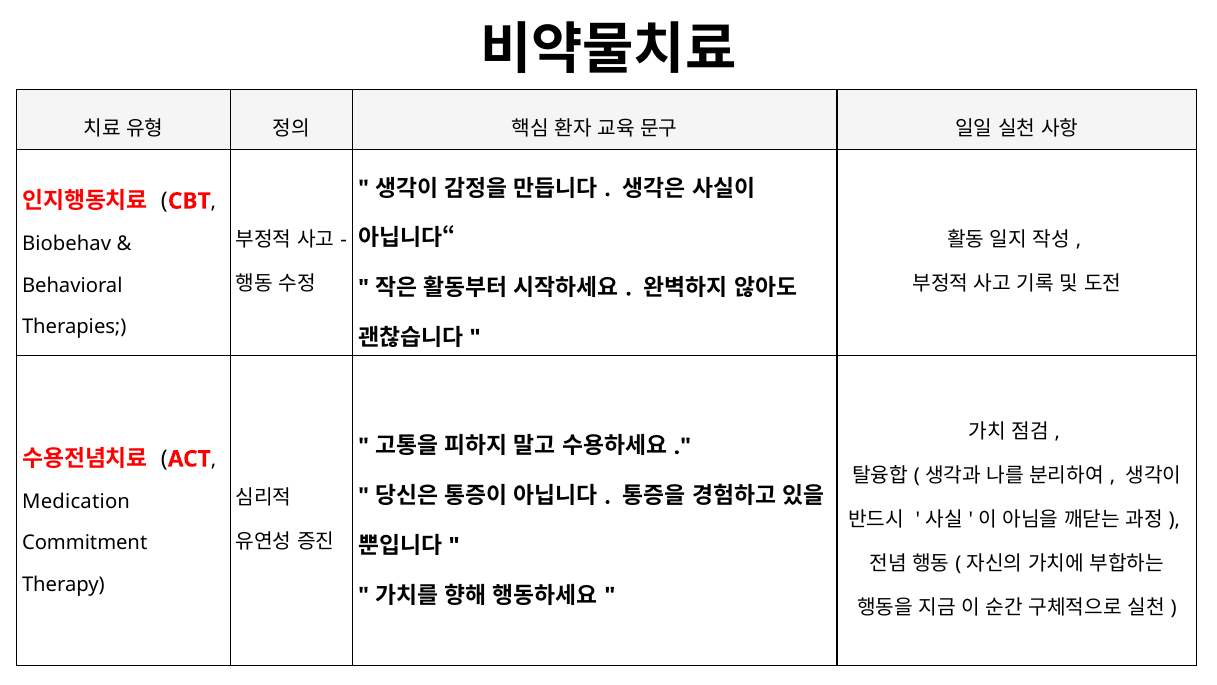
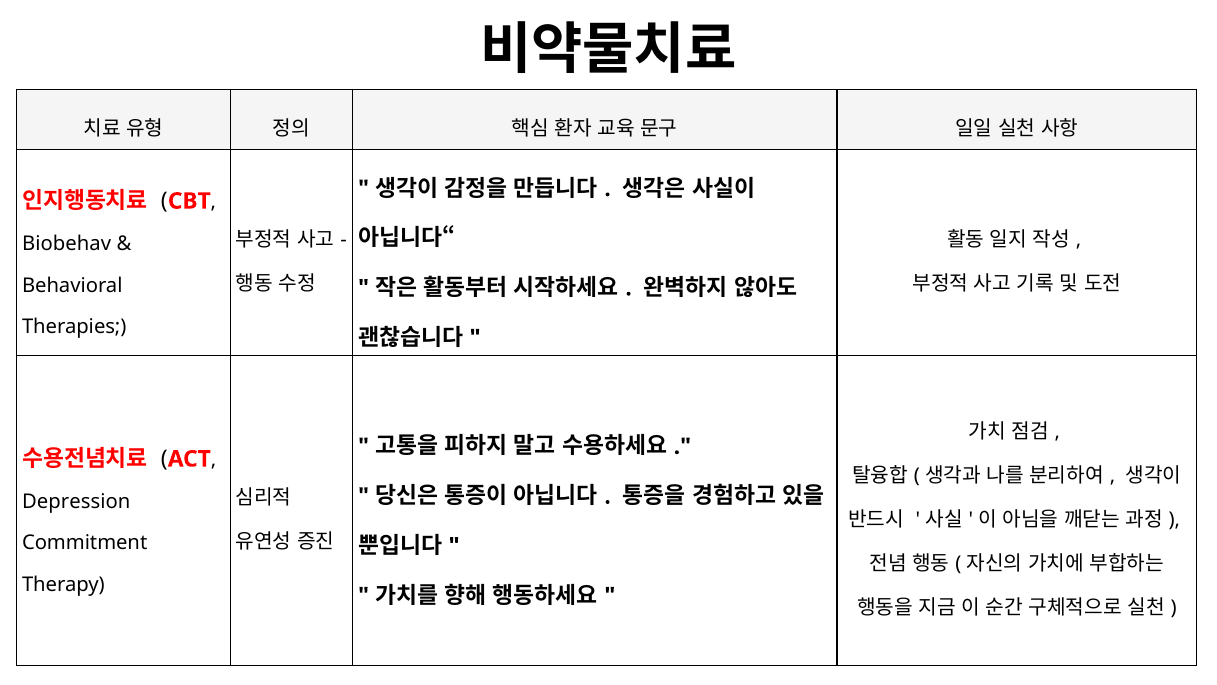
Medication: Medication -> Depression (76, 502)
